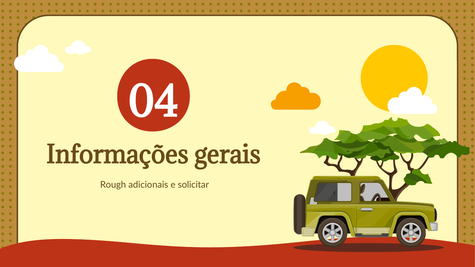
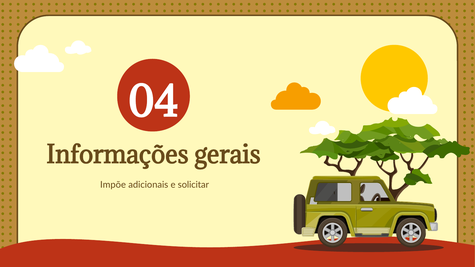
Rough: Rough -> Impõe (113, 185)
